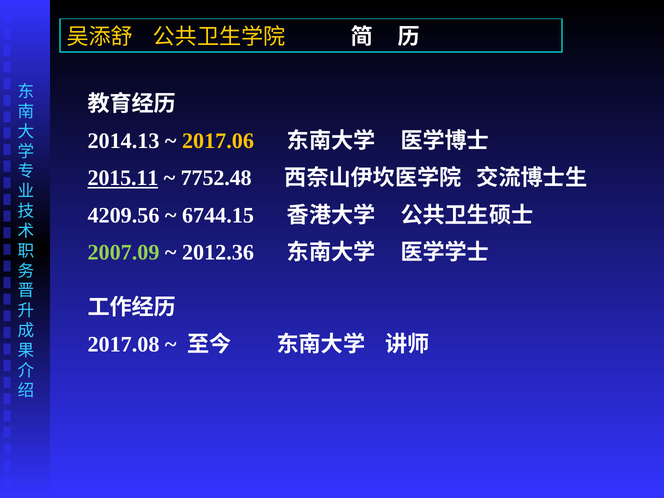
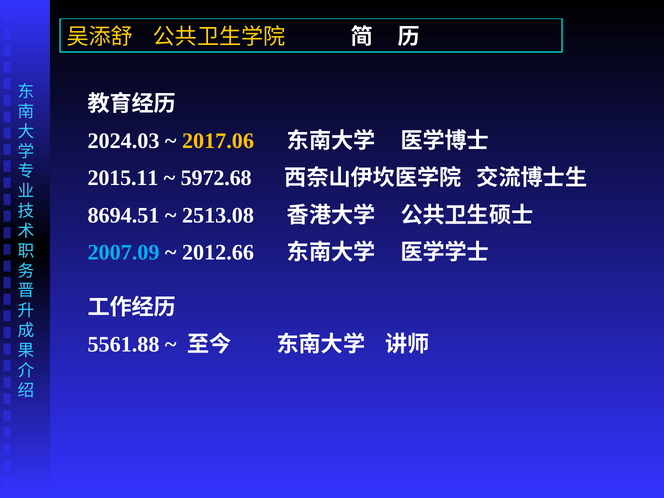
2014.13: 2014.13 -> 2024.03 (124, 141)
2015.11 underline: present -> none (123, 178)
7752.48: 7752.48 -> 5972.68 (216, 178)
4209.56: 4209.56 -> 8694.51 (124, 215)
6744.15: 6744.15 -> 2513.08 (218, 215)
2007.09 colour: light green -> light blue (124, 252)
2012.36: 2012.36 -> 2012.66 (218, 252)
2017.08: 2017.08 -> 5561.88 (124, 344)
